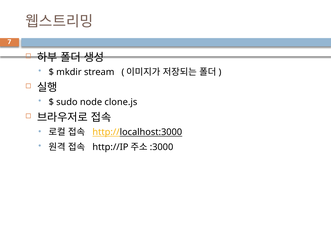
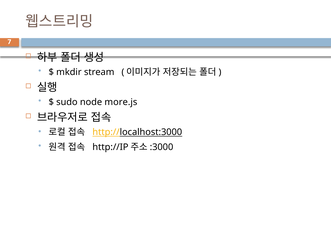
clone.js: clone.js -> more.js (121, 102)
